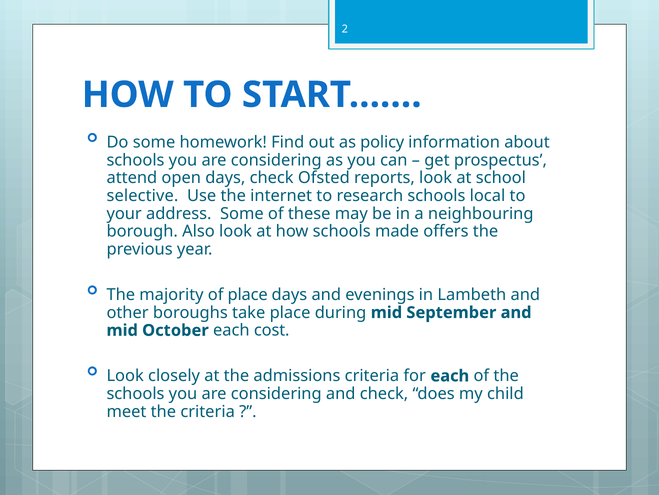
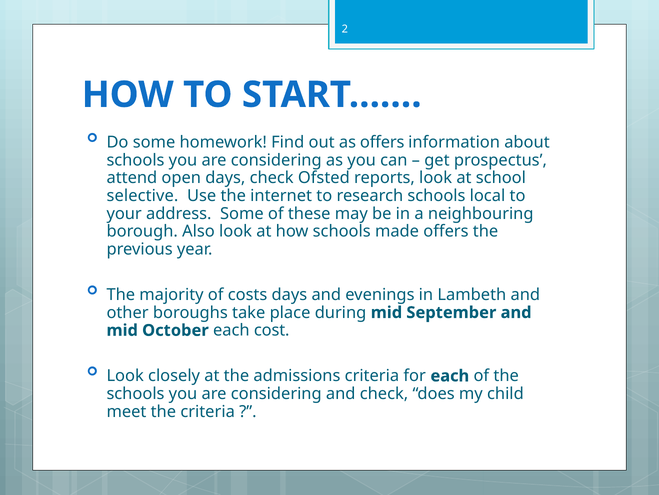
as policy: policy -> offers (382, 142)
of place: place -> costs (248, 294)
